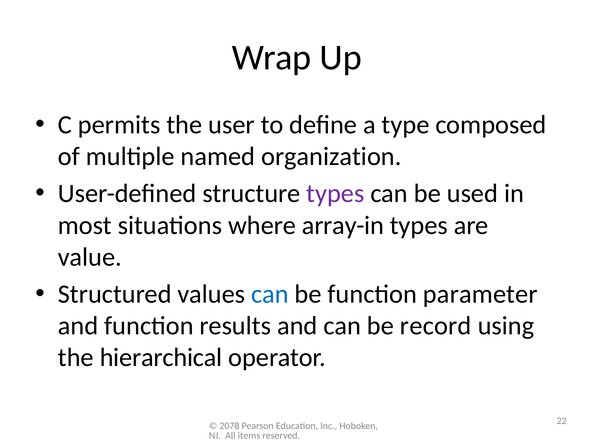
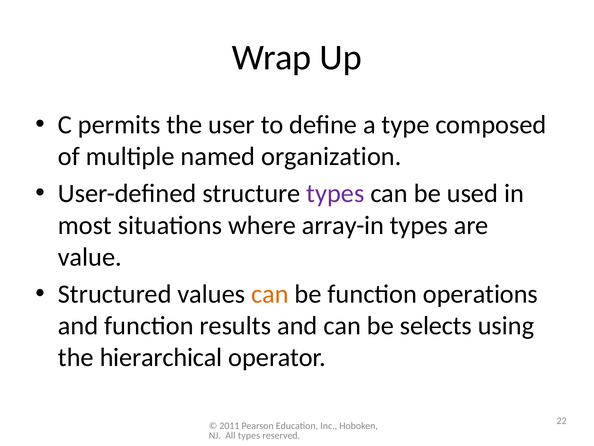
can colour: blue -> orange (270, 294)
parameter: parameter -> operations (480, 294)
record: record -> selects (436, 325)
2078: 2078 -> 2011 (229, 425)
All items: items -> types (249, 435)
